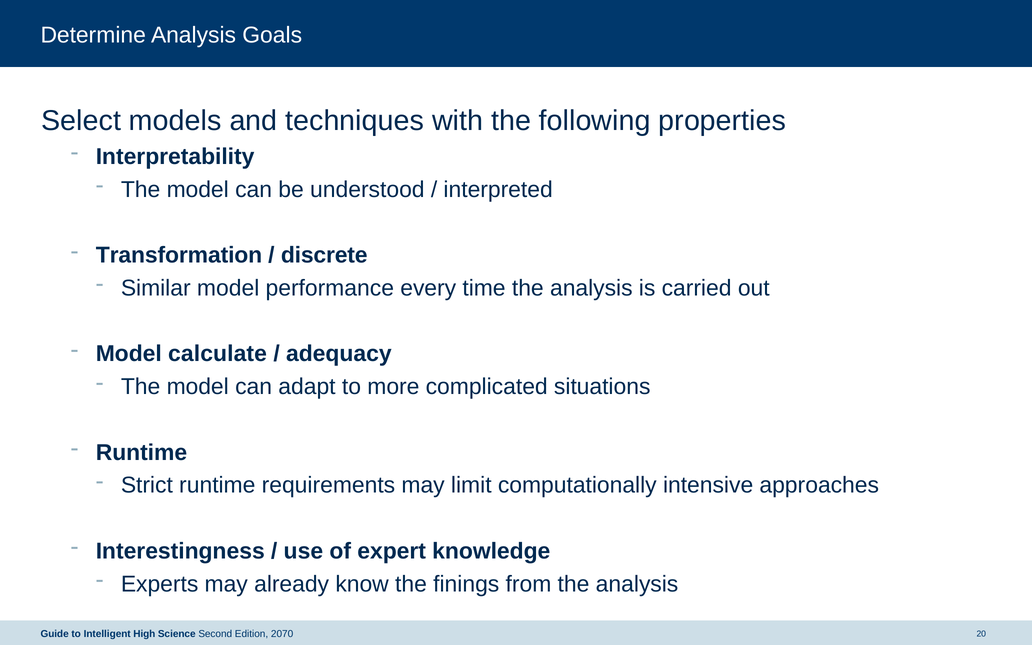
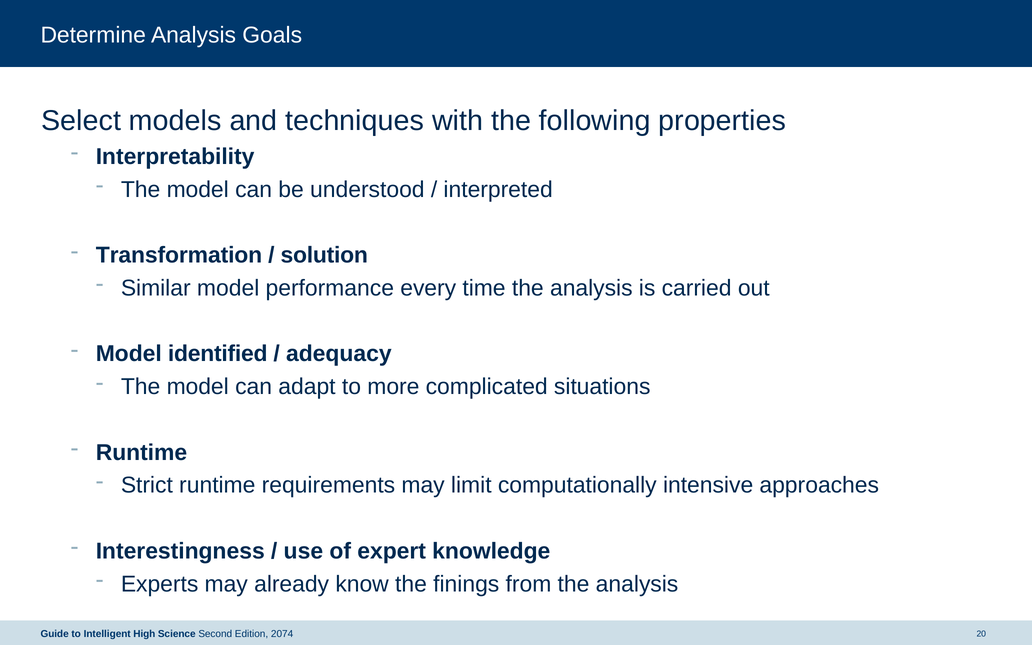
discrete: discrete -> solution (324, 255)
calculate: calculate -> identified (218, 354)
2070: 2070 -> 2074 (282, 634)
